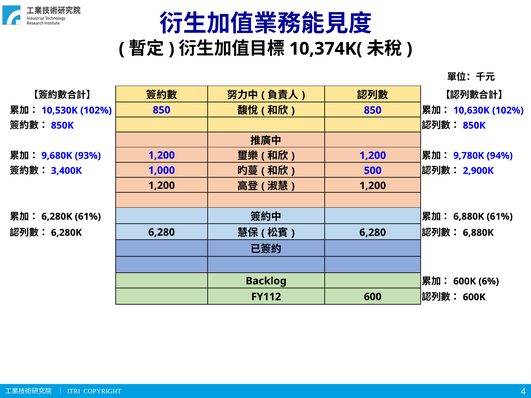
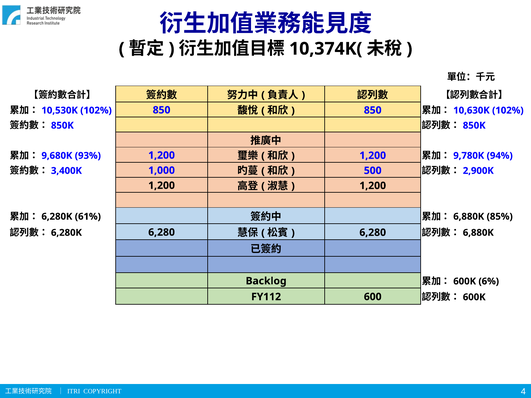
61%: 61% -> 85% (500, 217)
